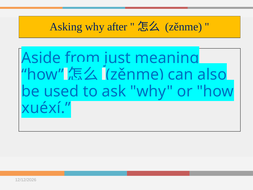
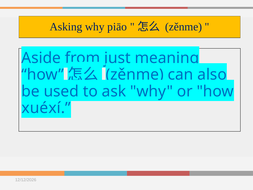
after: after -> piāo (117, 27)
